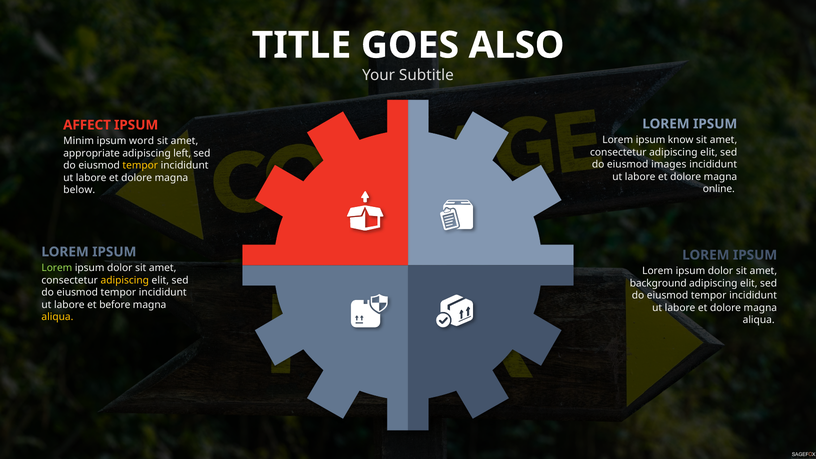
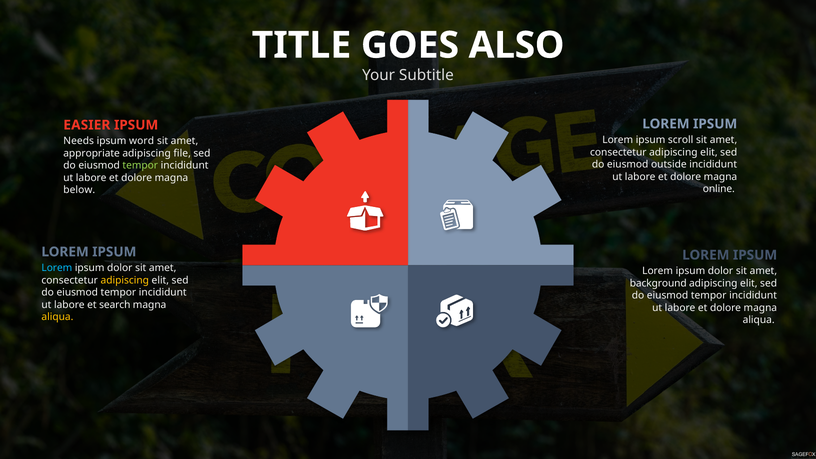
AFFECT: AFFECT -> EASIER (87, 125)
know: know -> scroll (681, 140)
Minim: Minim -> Needs (79, 141)
left: left -> file (182, 153)
images: images -> outside (669, 164)
tempor colour: yellow -> light green (140, 166)
Lorem colour: light green -> light blue (57, 268)
before: before -> search (115, 305)
